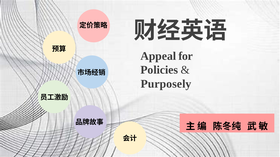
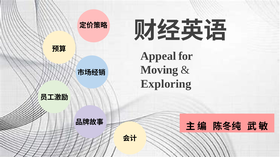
Policies: Policies -> Moving (159, 70)
Purposely: Purposely -> Exploring (166, 84)
